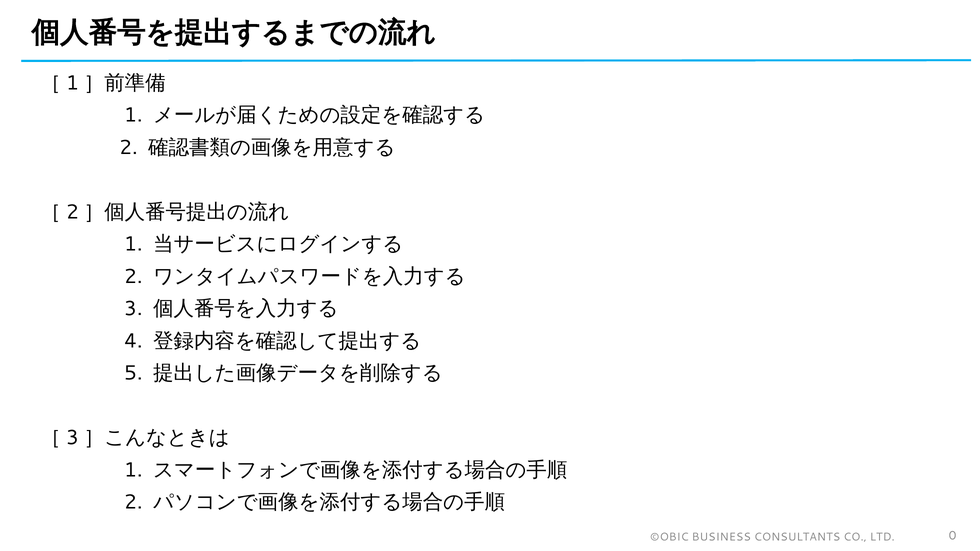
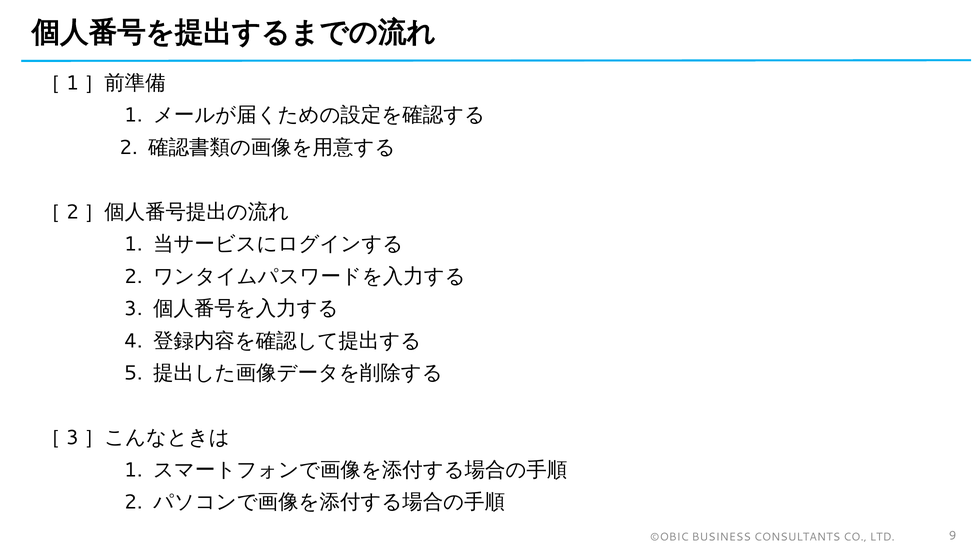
0: 0 -> 9 (953, 536)
